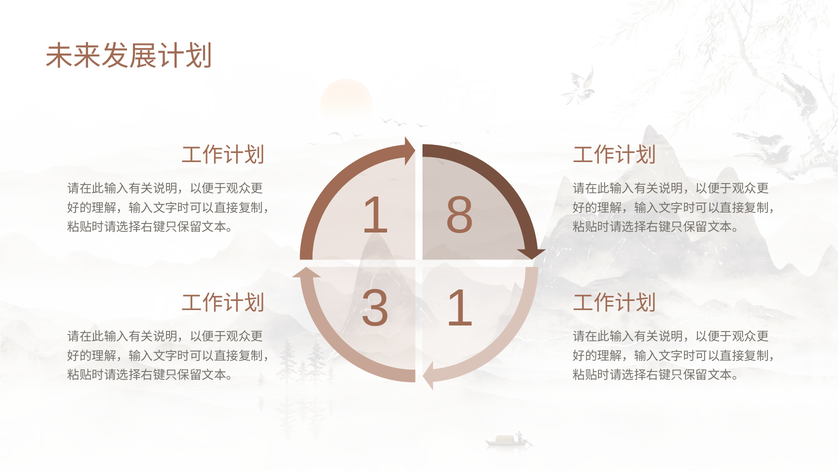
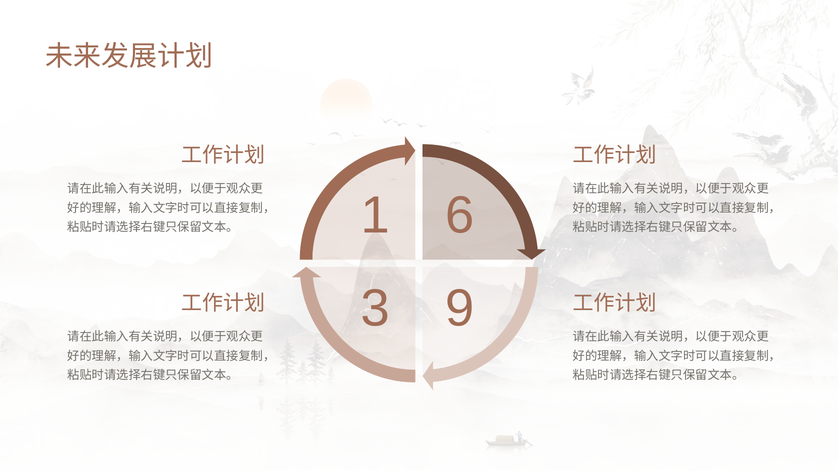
8: 8 -> 6 (460, 216)
3 1: 1 -> 9 (460, 309)
